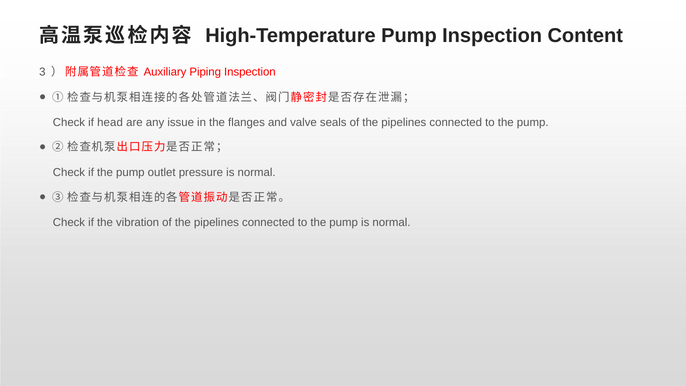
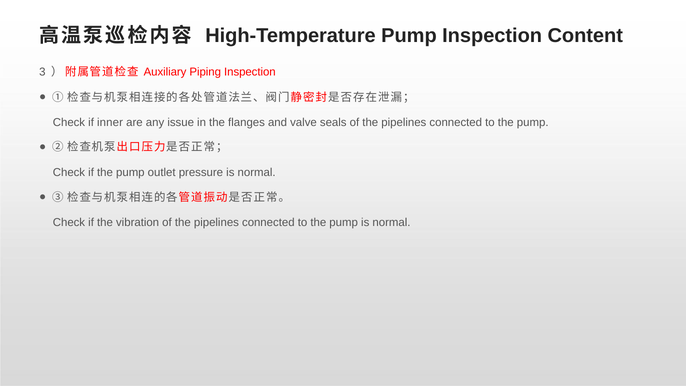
head: head -> inner (110, 122)
